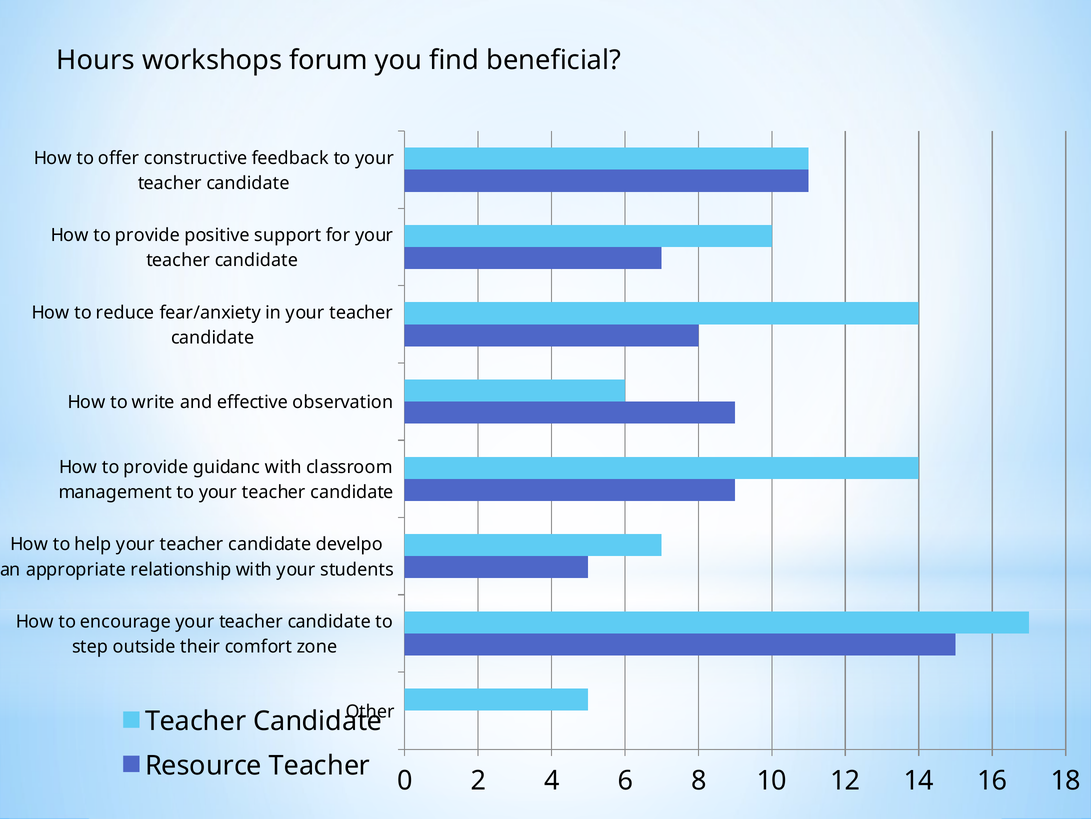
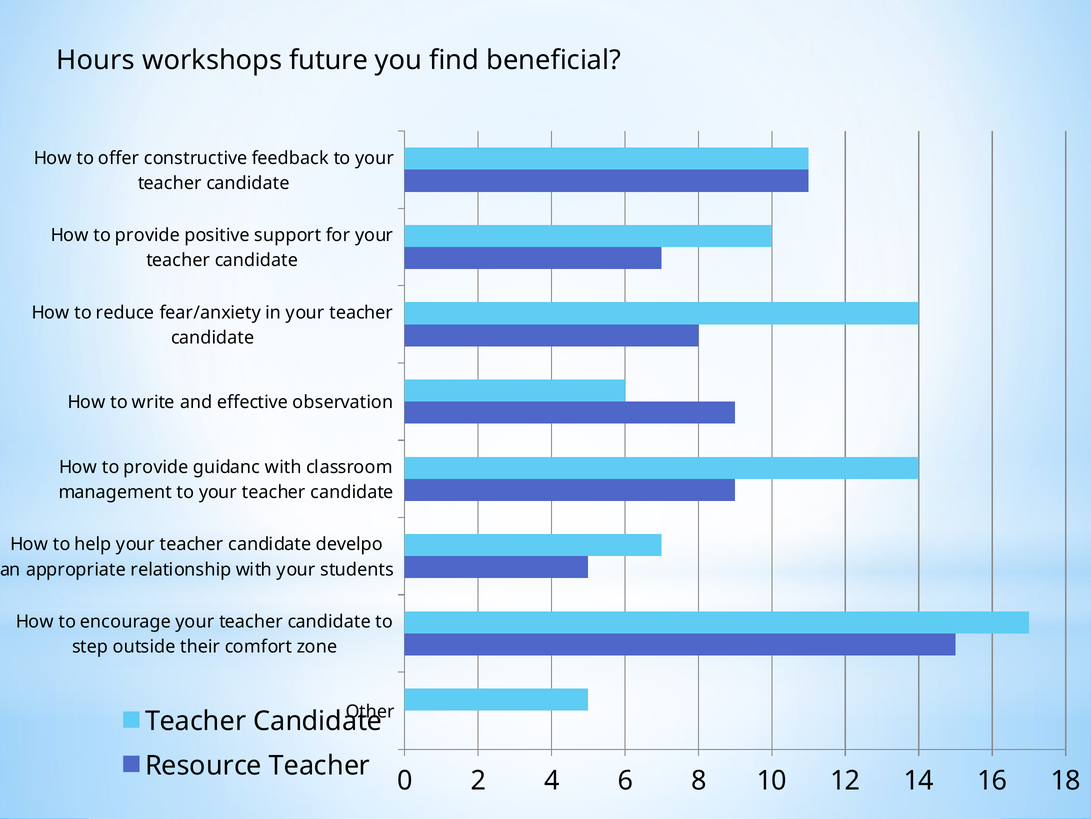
forum: forum -> future (329, 60)
